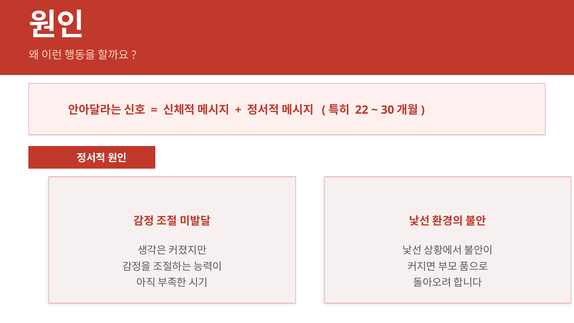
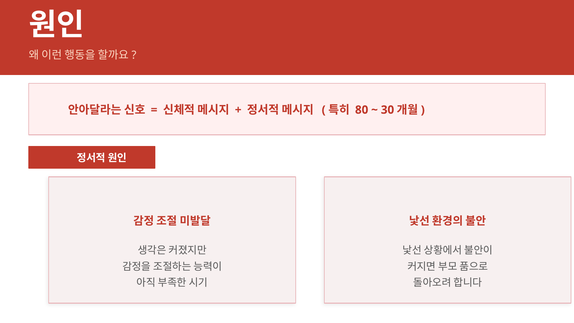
22: 22 -> 80 (362, 110)
